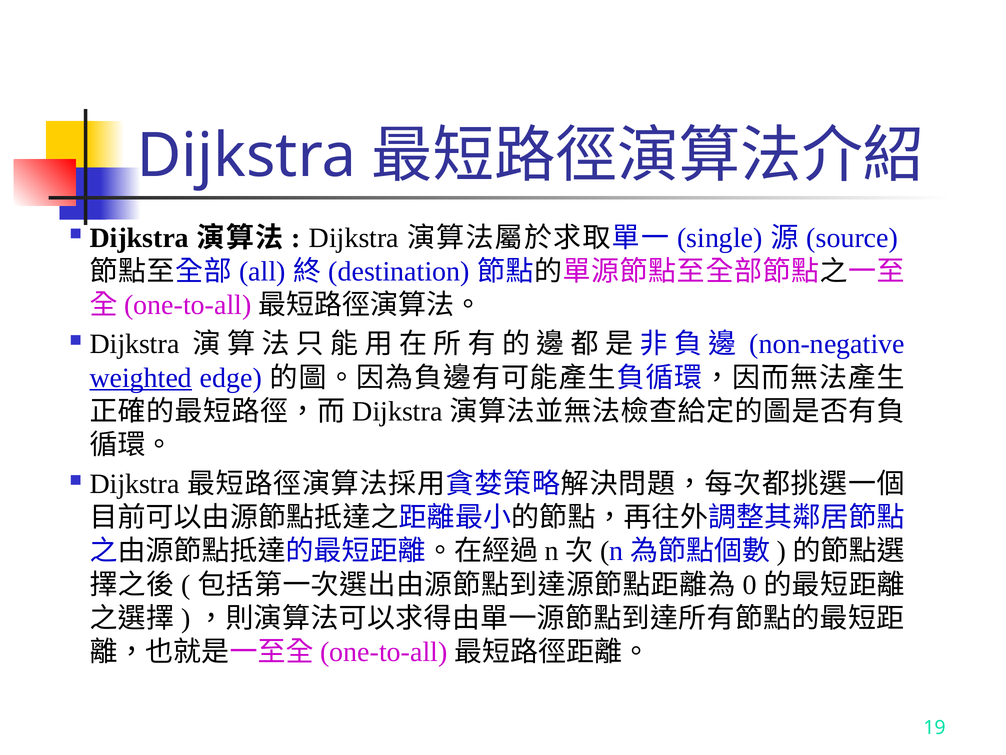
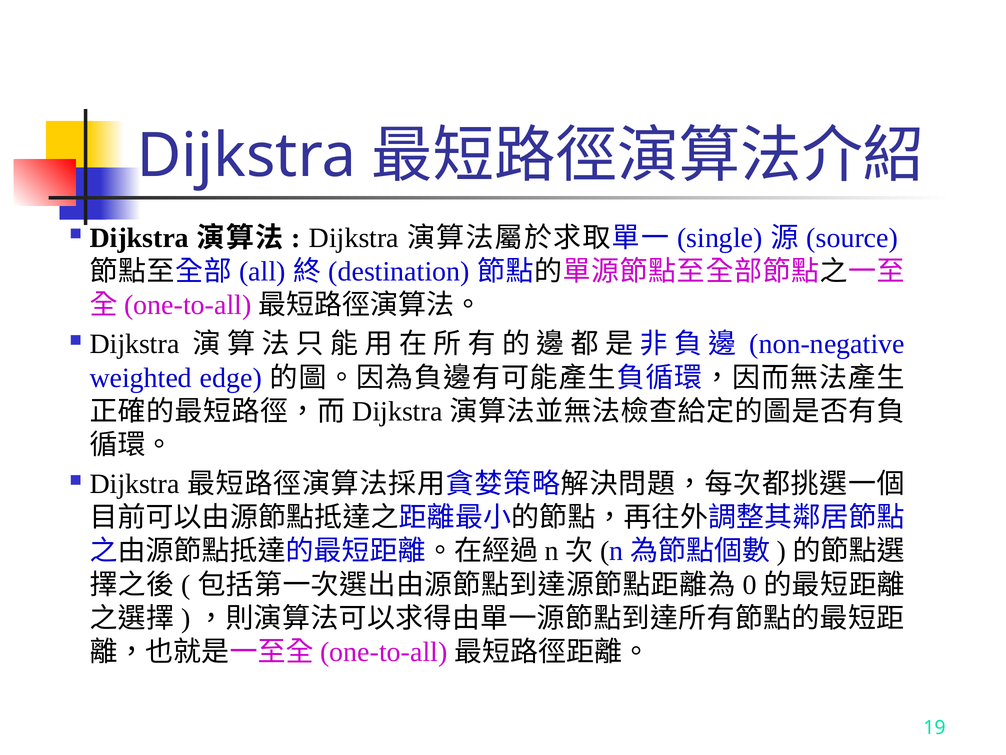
weighted underline: present -> none (141, 378)
